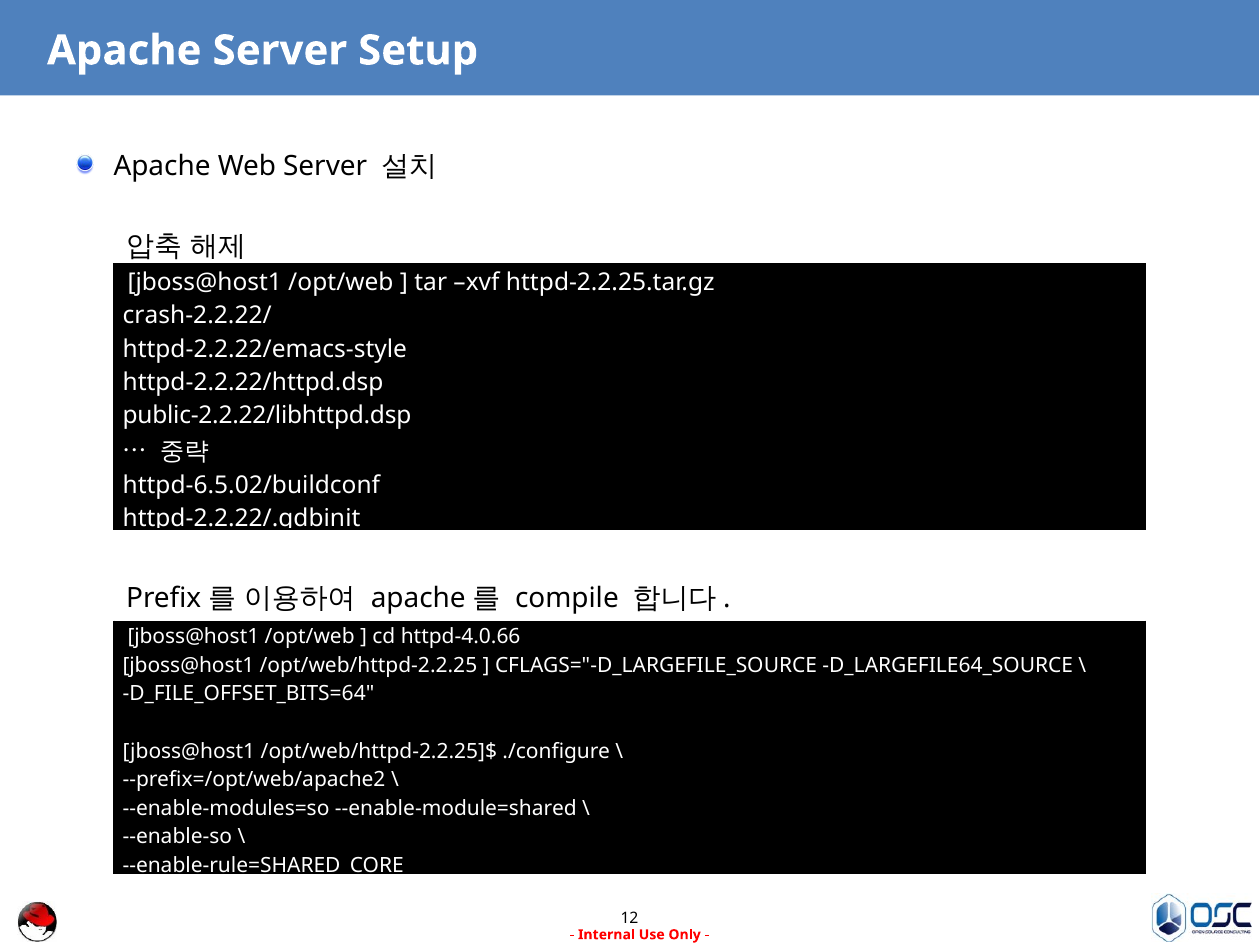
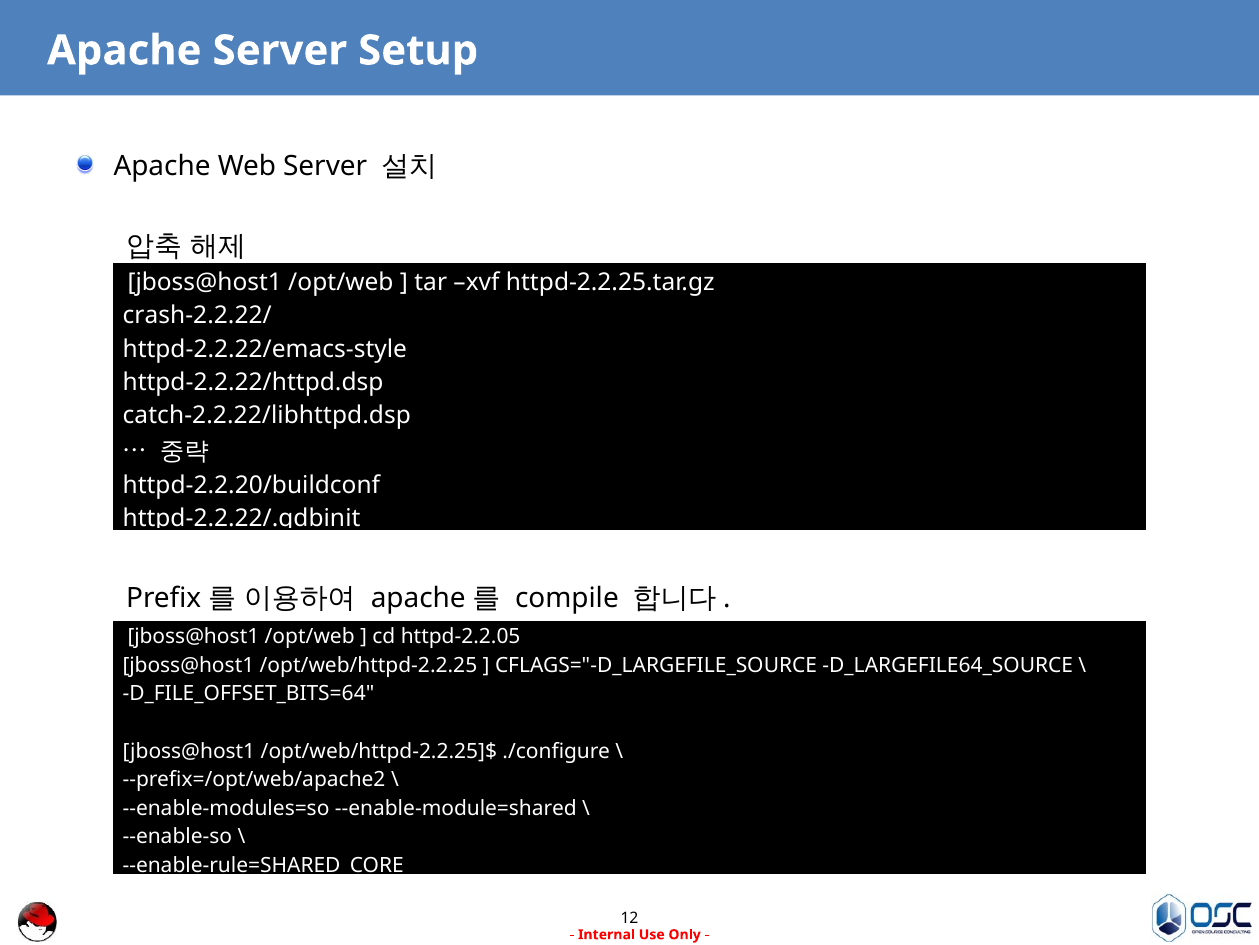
public-2.2.22/libhttpd.dsp: public-2.2.22/libhttpd.dsp -> catch-2.2.22/libhttpd.dsp (267, 416)
httpd-6.5.02/buildconf: httpd-6.5.02/buildconf -> httpd-2.2.20/buildconf (251, 485)
httpd-4.0.66: httpd-4.0.66 -> httpd-2.2.05 (461, 636)
